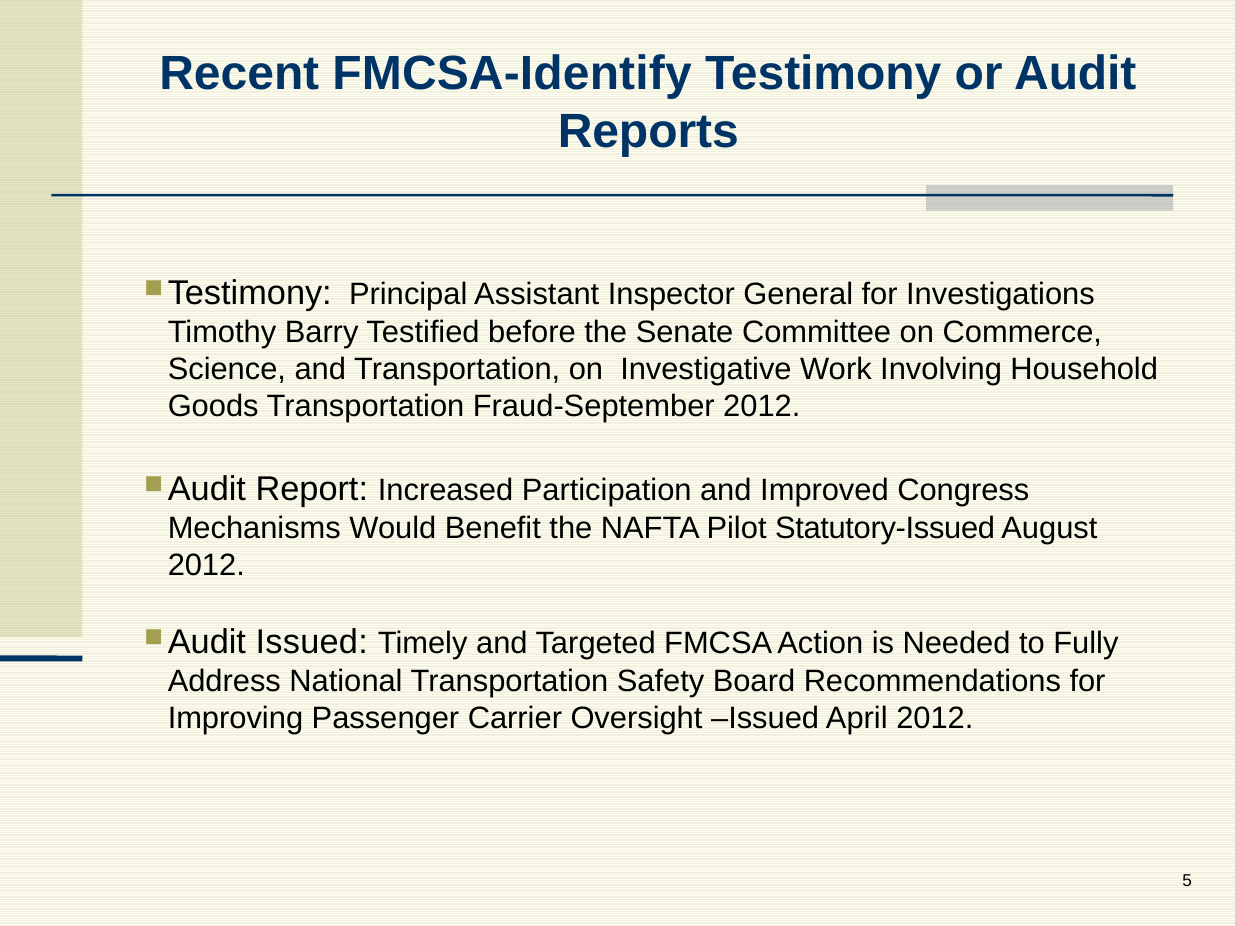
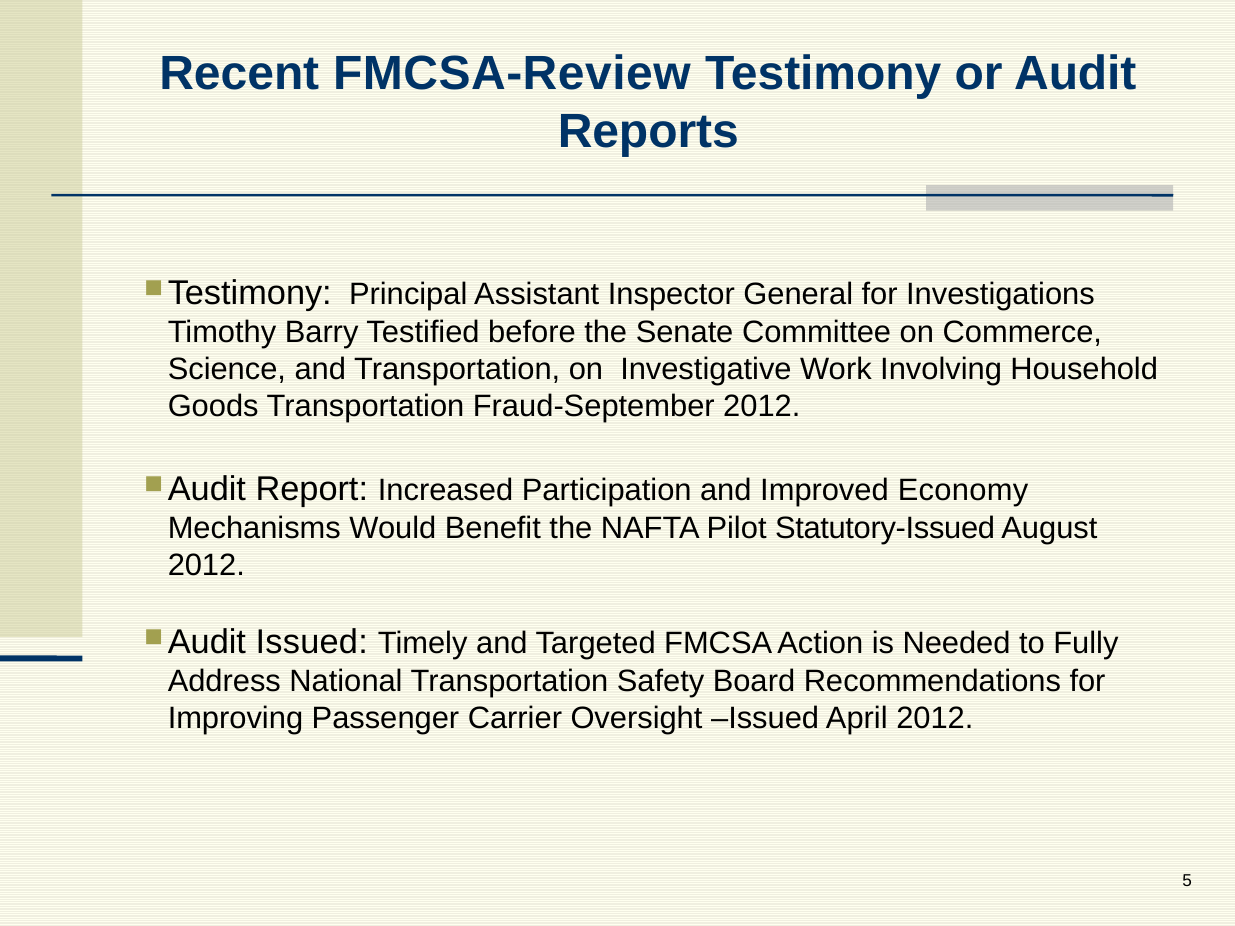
FMCSA-Identify: FMCSA-Identify -> FMCSA-Review (512, 74)
Congress: Congress -> Economy (963, 491)
